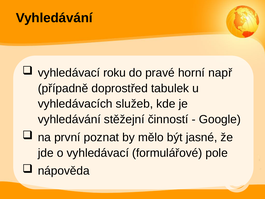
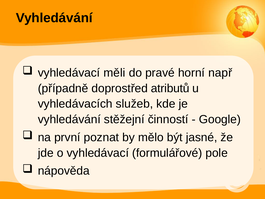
roku: roku -> měli (114, 73)
tabulek: tabulek -> atributů (170, 88)
